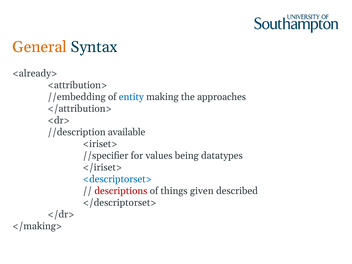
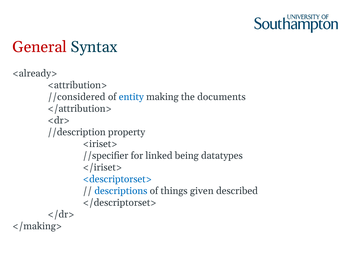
General colour: orange -> red (40, 47)
//embedding: //embedding -> //considered (77, 97)
approaches: approaches -> documents (221, 97)
available: available -> property (127, 132)
values: values -> linked (159, 156)
descriptions colour: red -> blue (121, 191)
